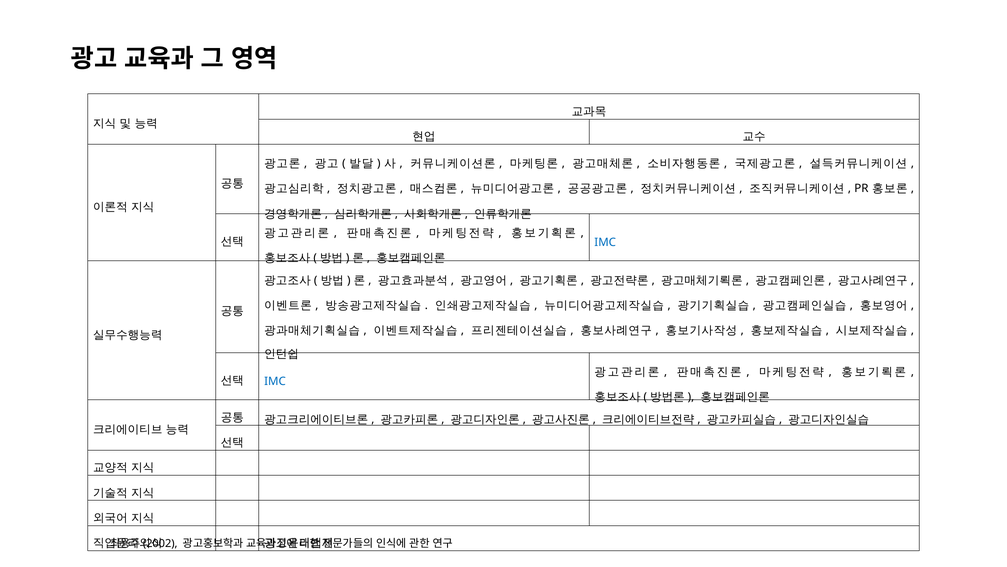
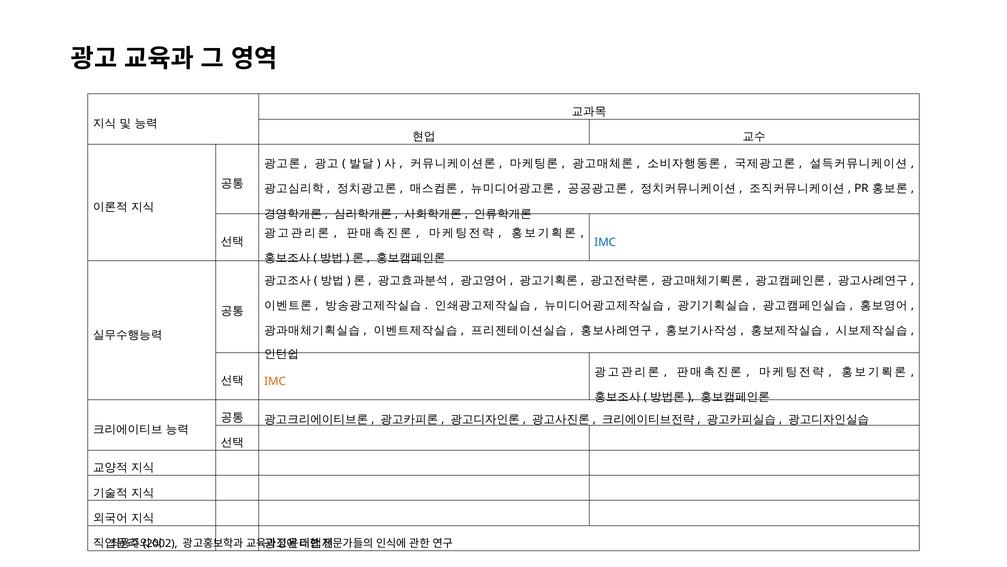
IMC colour: blue -> orange (275, 381)
